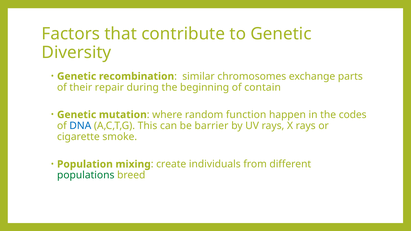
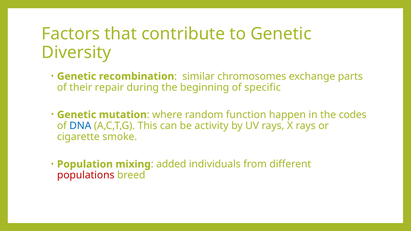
contain: contain -> specific (263, 87)
barrier: barrier -> activity (212, 126)
create: create -> added (171, 164)
populations colour: green -> red (86, 175)
